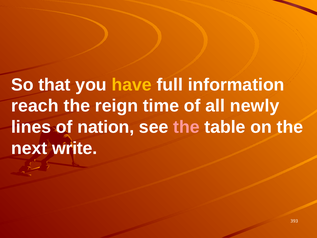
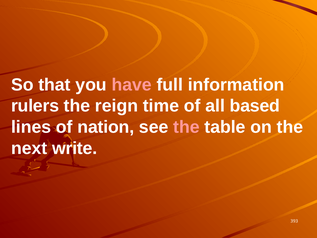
have colour: yellow -> pink (132, 85)
reach: reach -> rulers (35, 106)
newly: newly -> based (255, 106)
